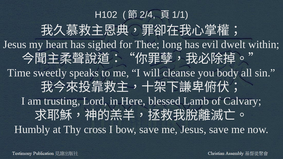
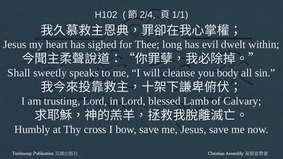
Time: Time -> Shall (19, 73)
in Here: Here -> Lord (133, 101)
